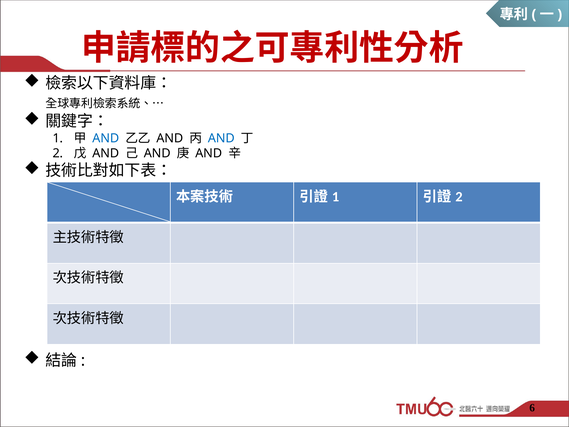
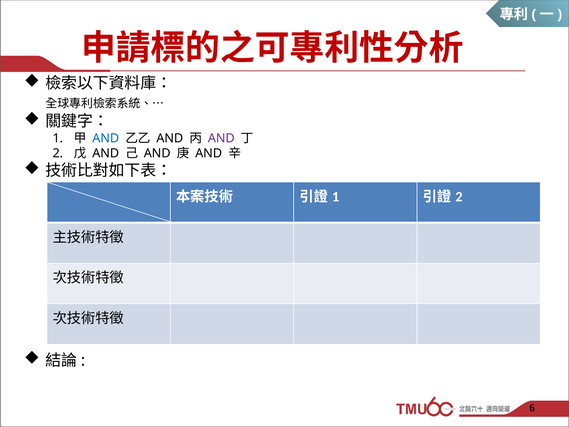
AND colour: blue -> purple (221, 138)
